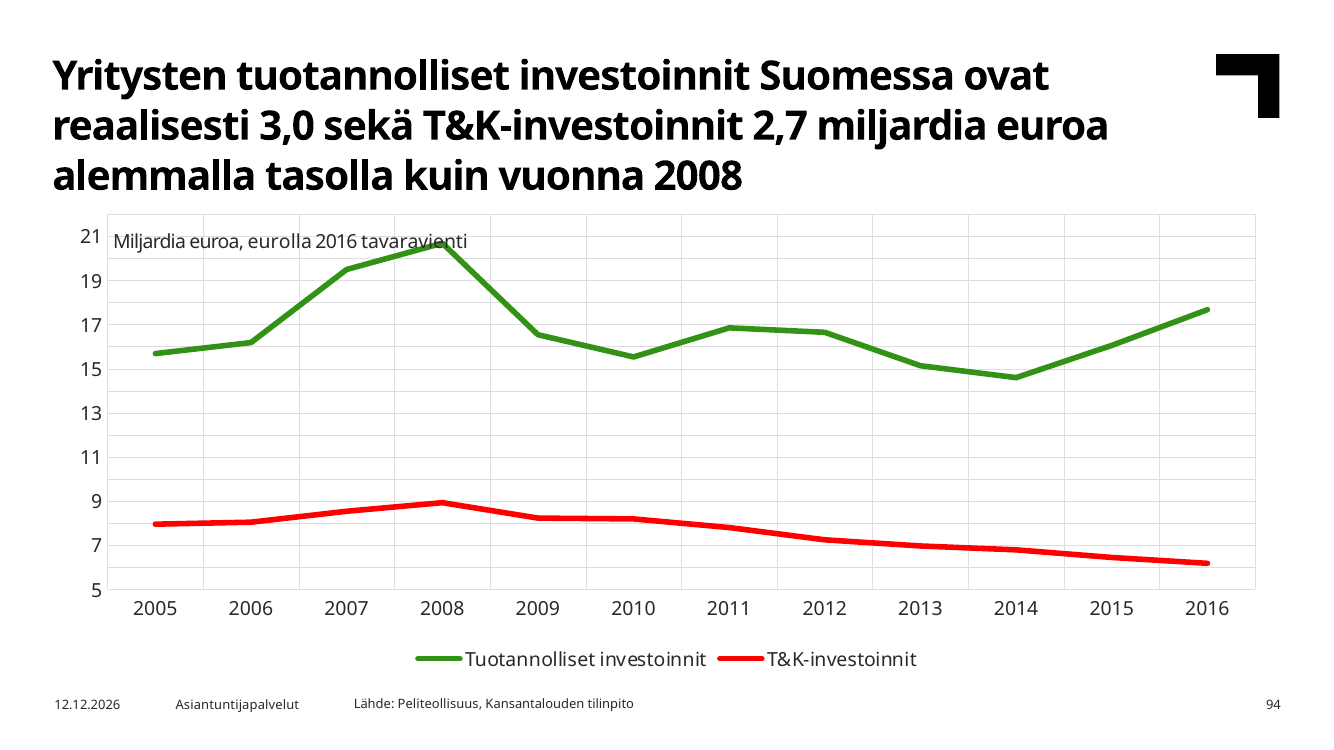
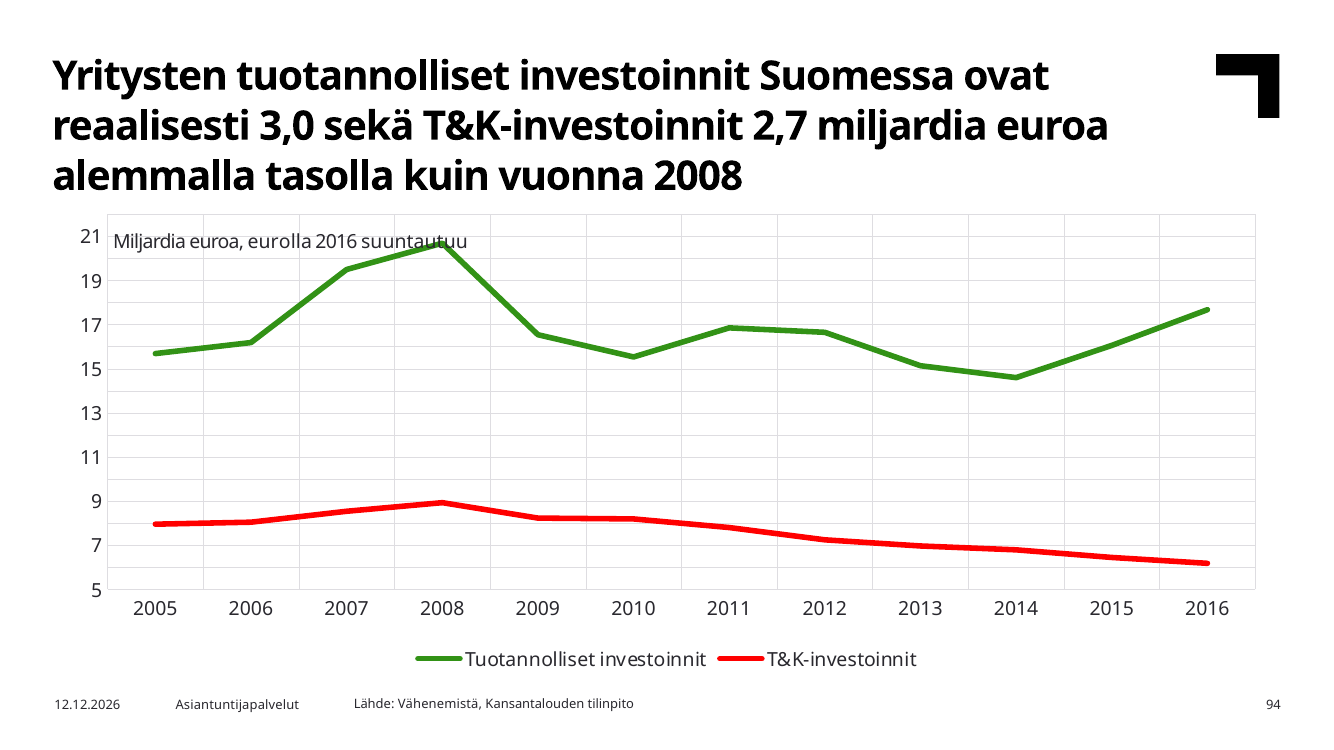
tavaravienti: tavaravienti -> suuntautuu (414, 242)
Peliteollisuus: Peliteollisuus -> Vähenemistä (440, 705)
